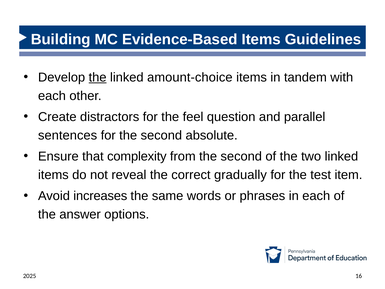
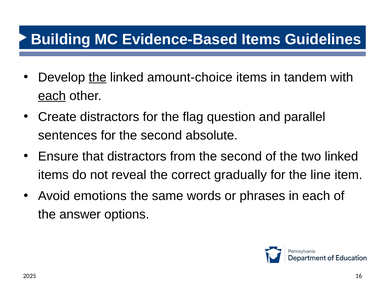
each underline: none -> present (52, 96)
feel: feel -> flag (193, 117)
that complexity: complexity -> distractors (137, 156)
test: test -> line (321, 175)
increases: increases -> emotions (100, 196)
